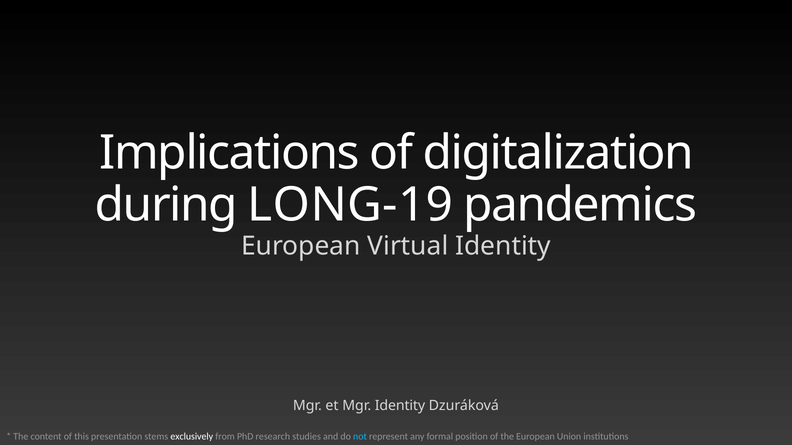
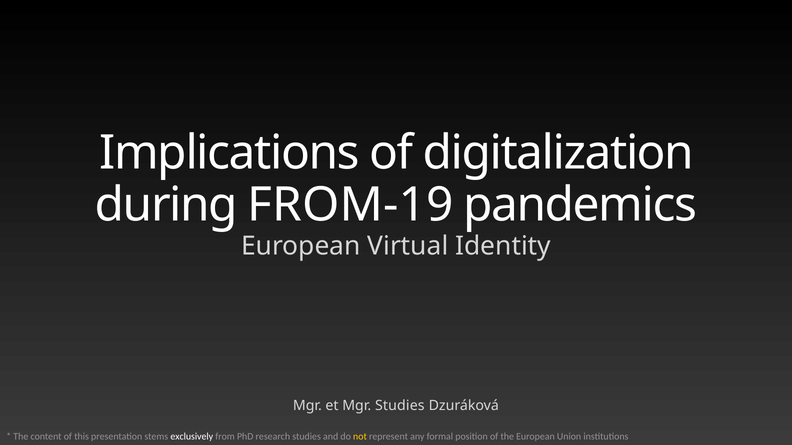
LONG-19: LONG-19 -> FROM-19 (350, 205)
Mgr Identity: Identity -> Studies (400, 406)
not colour: light blue -> yellow (360, 437)
